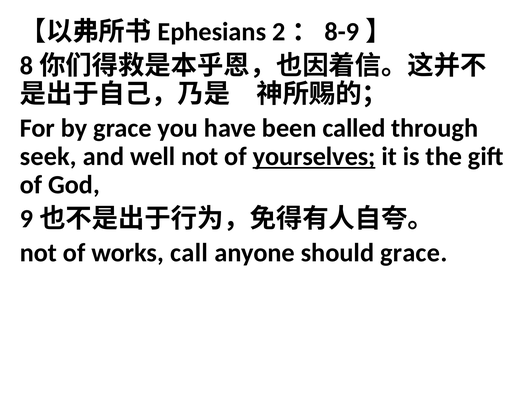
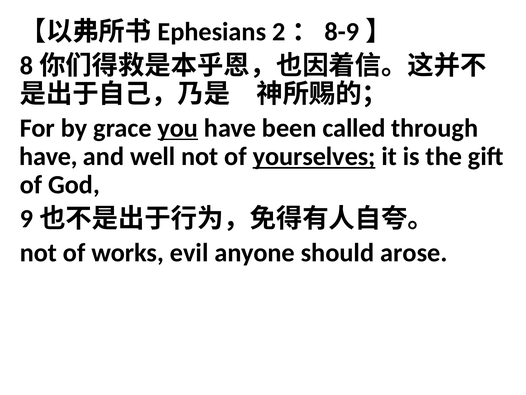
you underline: none -> present (178, 128)
seek: seek -> have (48, 156)
call: call -> evil (189, 252)
should grace: grace -> arose (414, 252)
